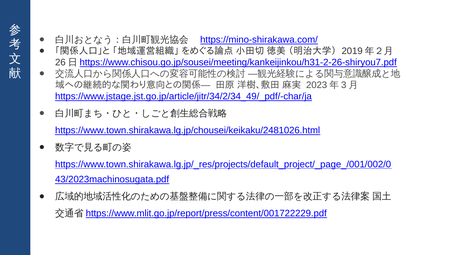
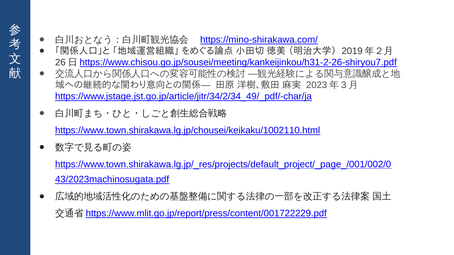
https://www.town.shirakawa.lg.jp/chousei/keikaku/2481026.html: https://www.town.shirakawa.lg.jp/chousei/keikaku/2481026.html -> https://www.town.shirakawa.lg.jp/chousei/keikaku/1002110.html (188, 131)
